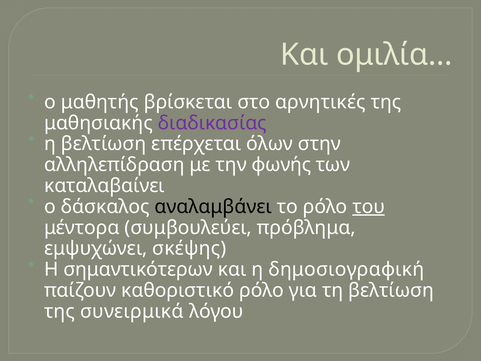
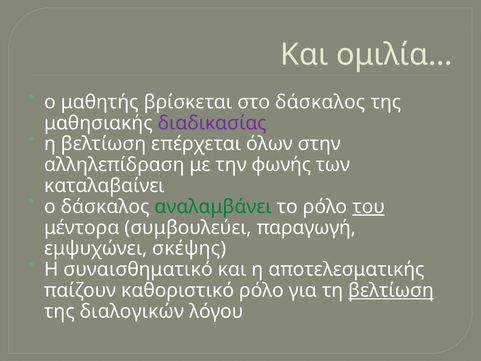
στο αρνητικές: αρνητικές -> δάσκαλος (320, 102)
αναλαμβάνει colour: black -> green (213, 207)
πρόβλημα: πρόβλημα -> παραγωγή (306, 227)
σημαντικότερων: σημαντικότερων -> συναισθηματικό (138, 269)
δημοσιογραφική: δημοσιογραφική -> αποτελεσματικής (346, 269)
βελτίωση underline: none -> present (391, 290)
συνειρμικά: συνειρμικά -> διαλογικών (132, 311)
